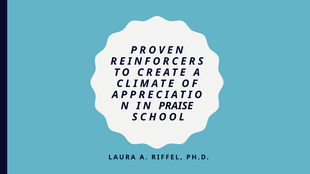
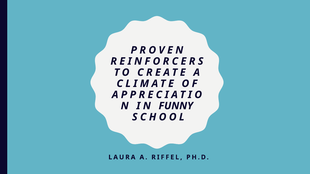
PRAISE: PRAISE -> FUNNY (176, 106)
